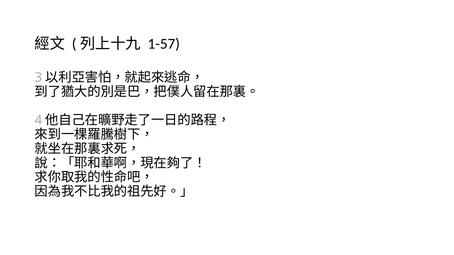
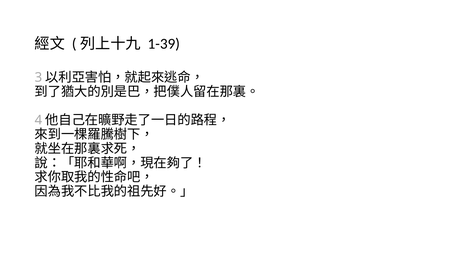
1-57: 1-57 -> 1-39 (164, 44)
